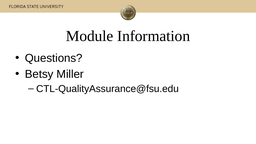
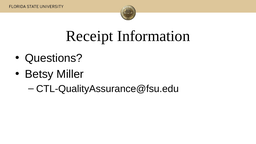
Module: Module -> Receipt (90, 36)
